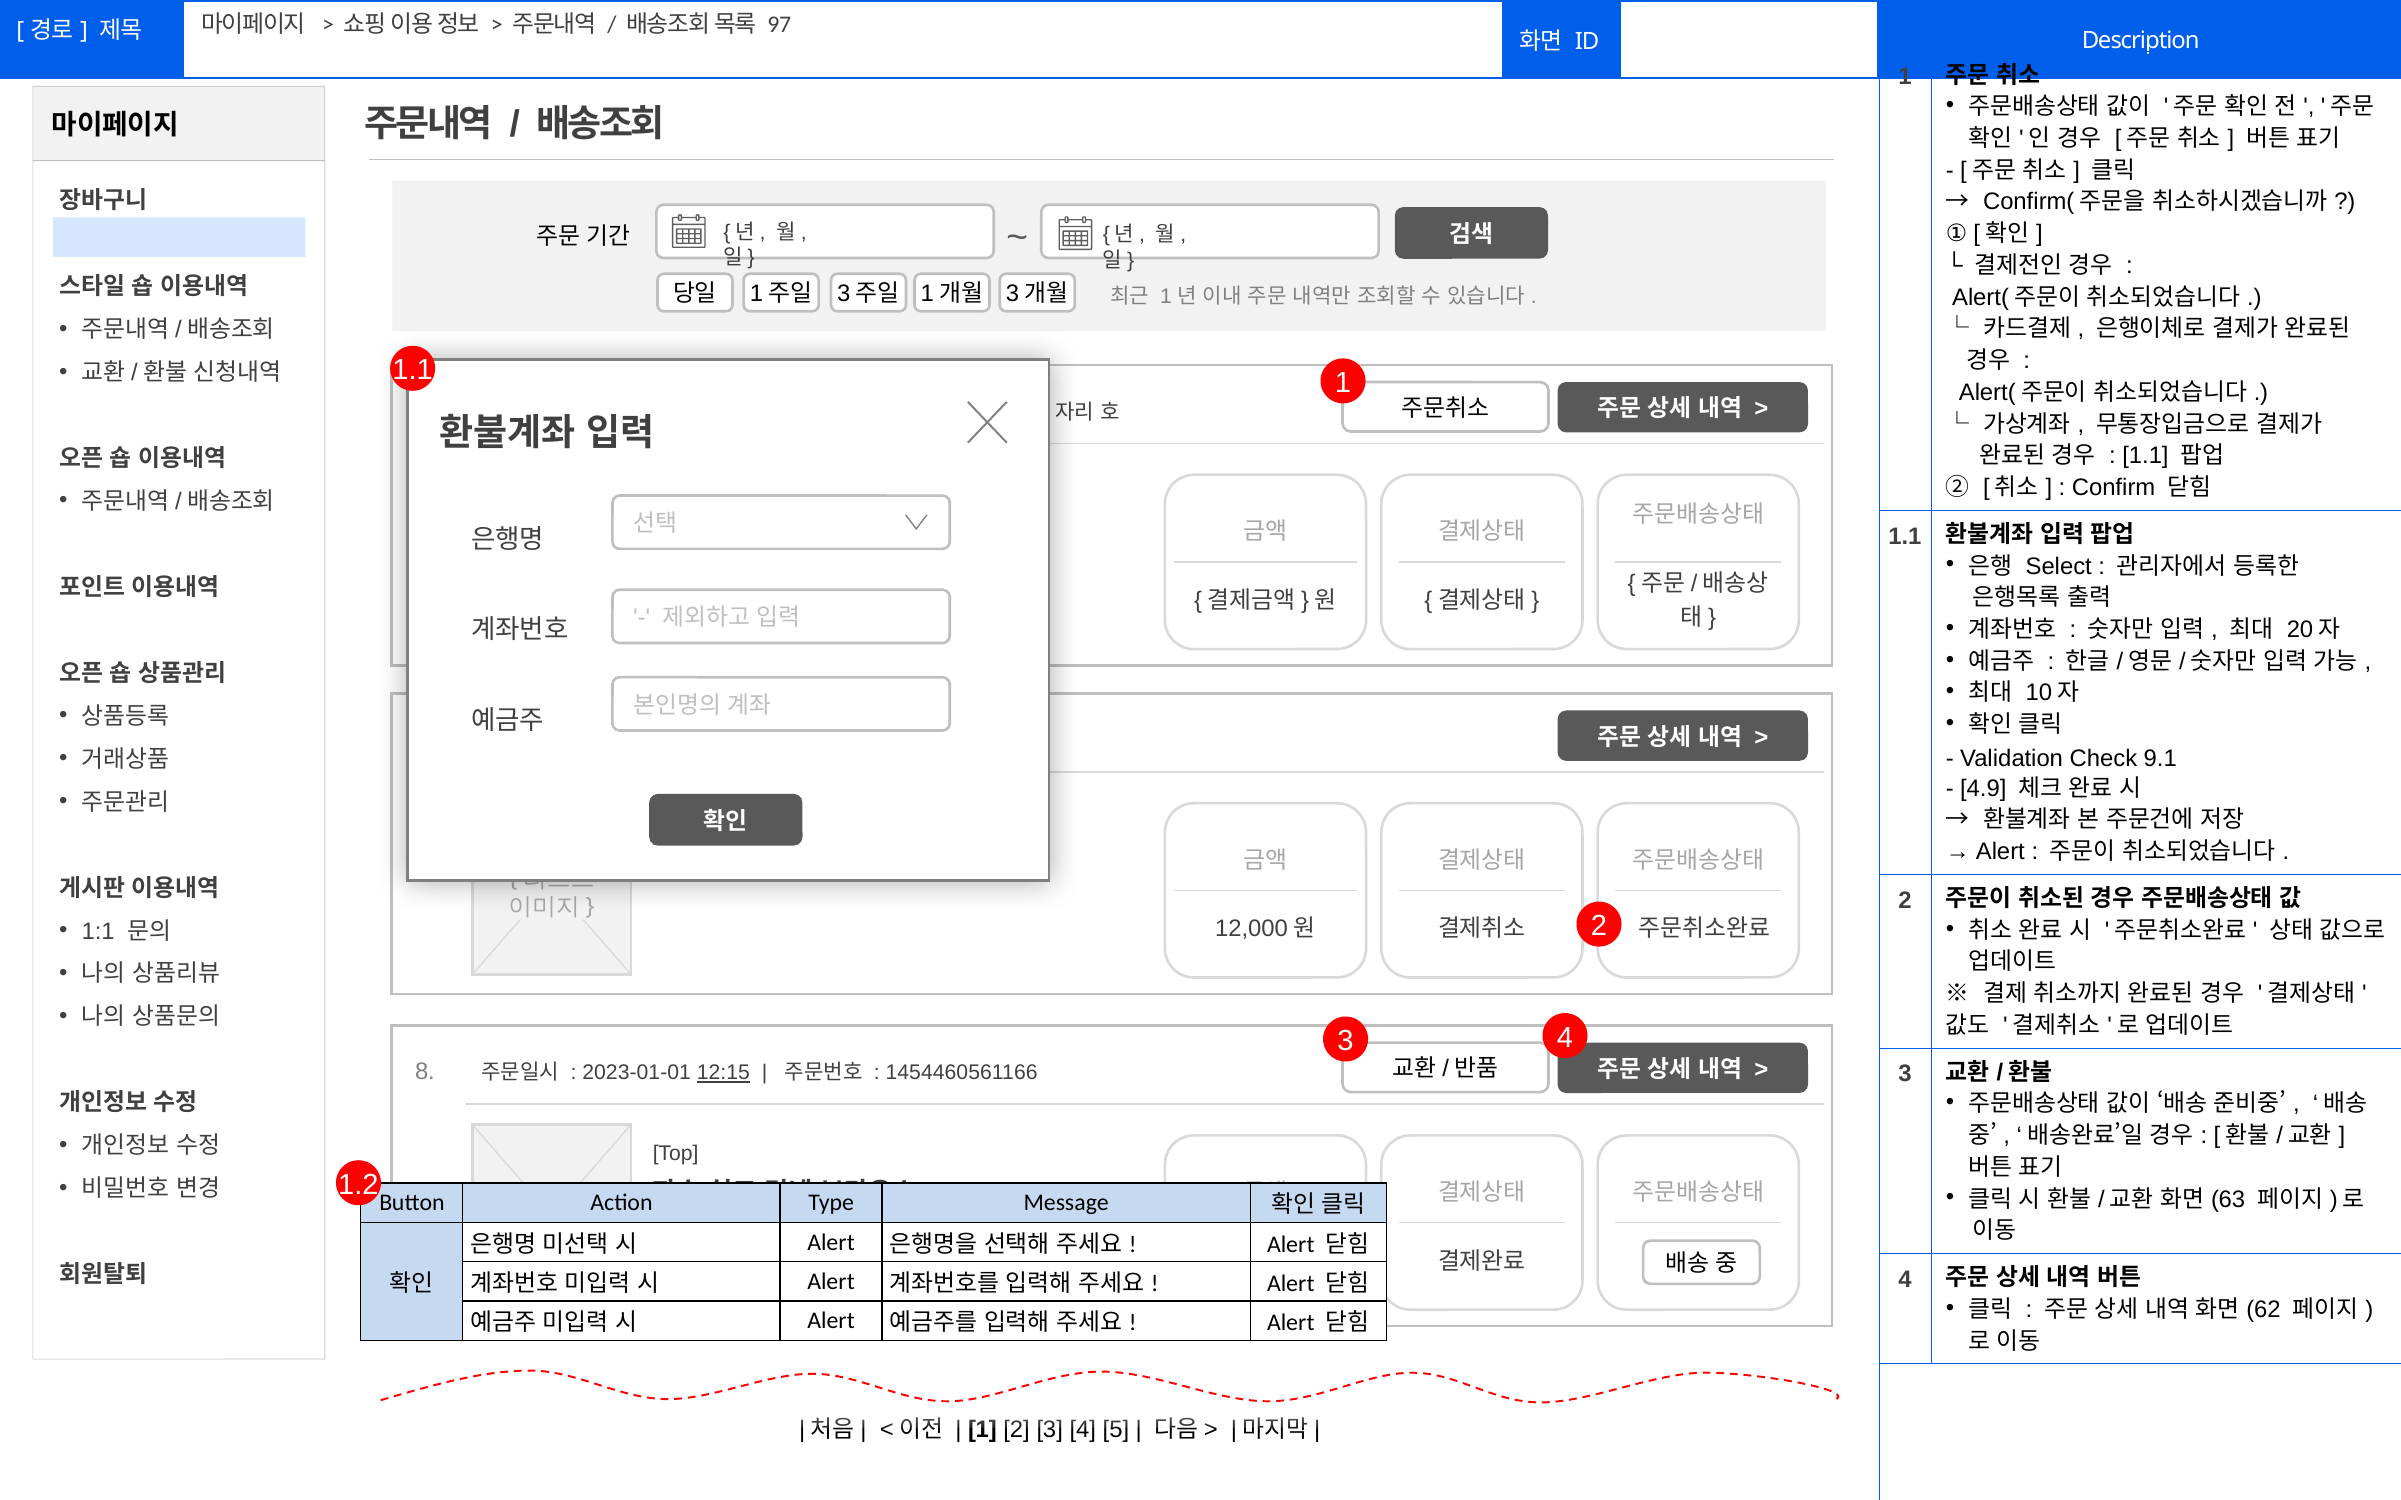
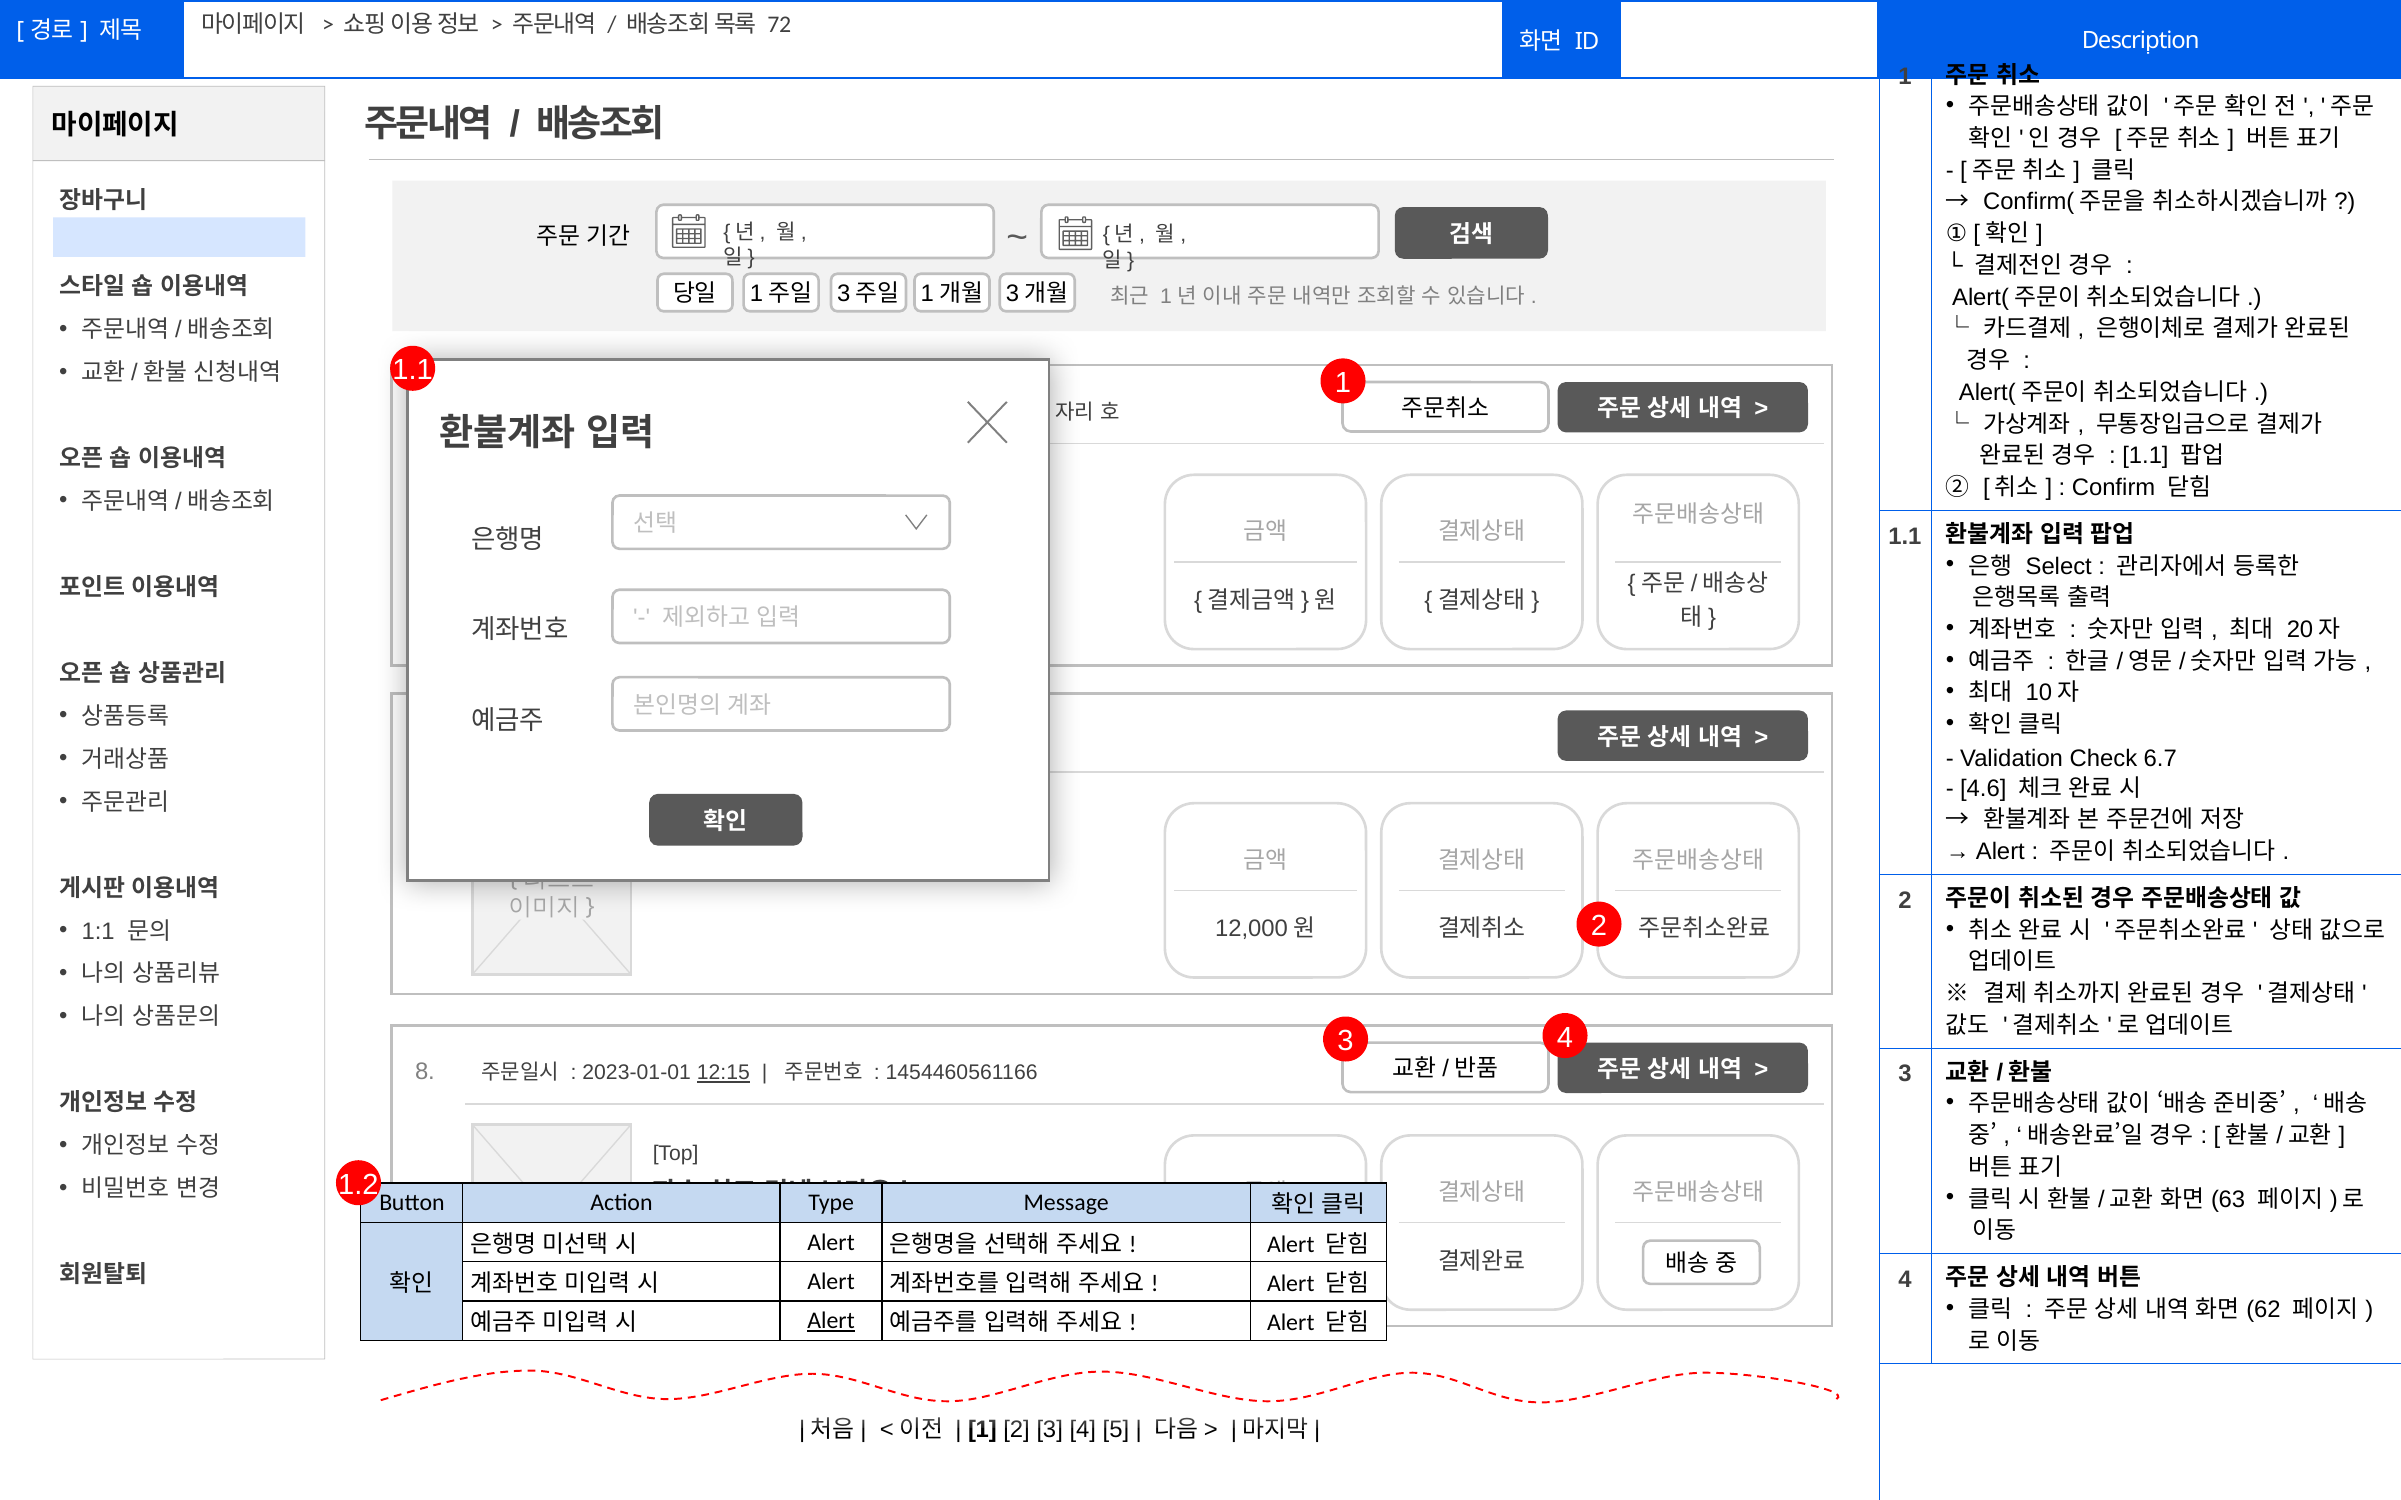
97: 97 -> 72 (779, 24)
9.1: 9.1 -> 6.7 (2160, 759)
4.9: 4.9 -> 4.6 (1983, 788)
Alert underline: none -> present (831, 1321)
